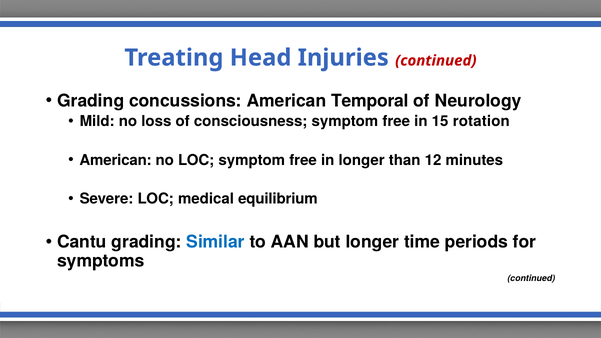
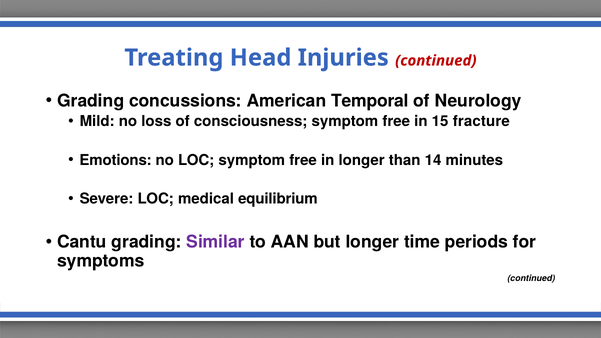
rotation: rotation -> fracture (481, 121)
American: American -> Emotions (116, 160)
12: 12 -> 14 (433, 160)
Similar colour: blue -> purple (216, 242)
